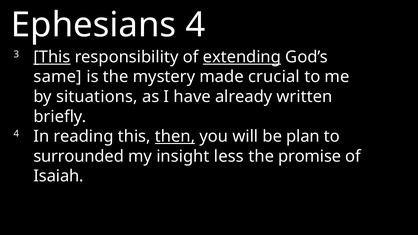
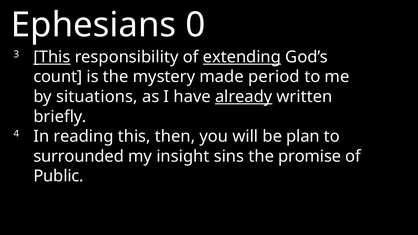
Ephesians 4: 4 -> 0 (195, 25)
same: same -> count (58, 77)
crucial: crucial -> period (274, 77)
already underline: none -> present (244, 97)
then underline: present -> none (175, 136)
less: less -> sins (229, 156)
Isaiah: Isaiah -> Public (59, 176)
